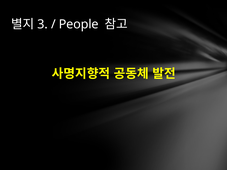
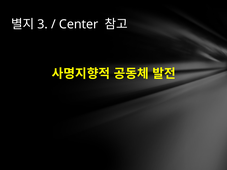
People: People -> Center (79, 24)
